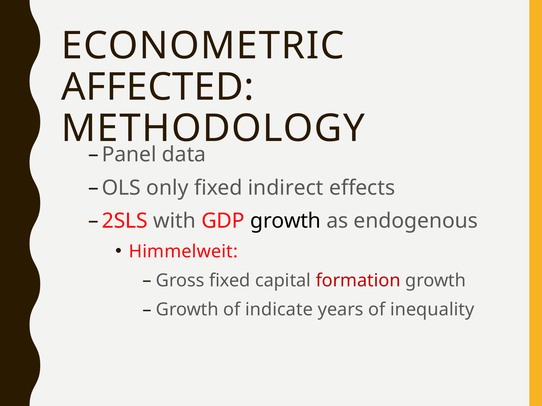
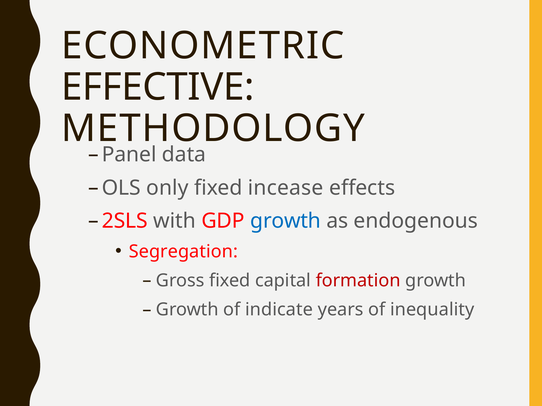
AFFECTED: AFFECTED -> EFFECTIVE (158, 87)
indirect: indirect -> incease (286, 188)
growth colour: black -> blue (286, 221)
Himmelweit: Himmelweit -> Segregation (183, 252)
